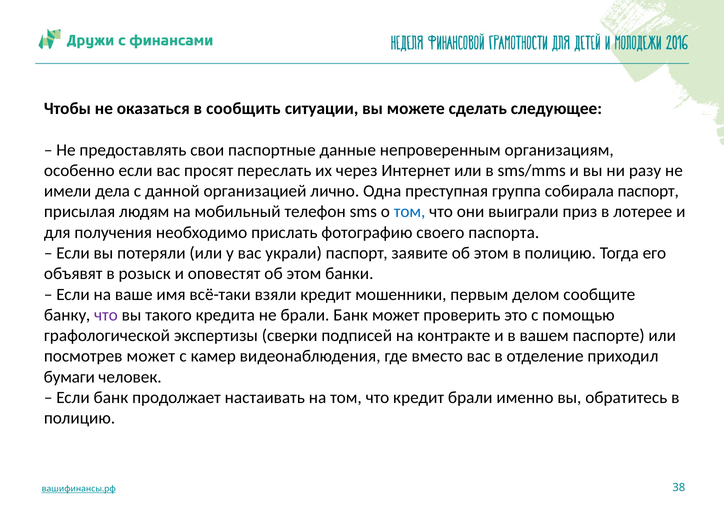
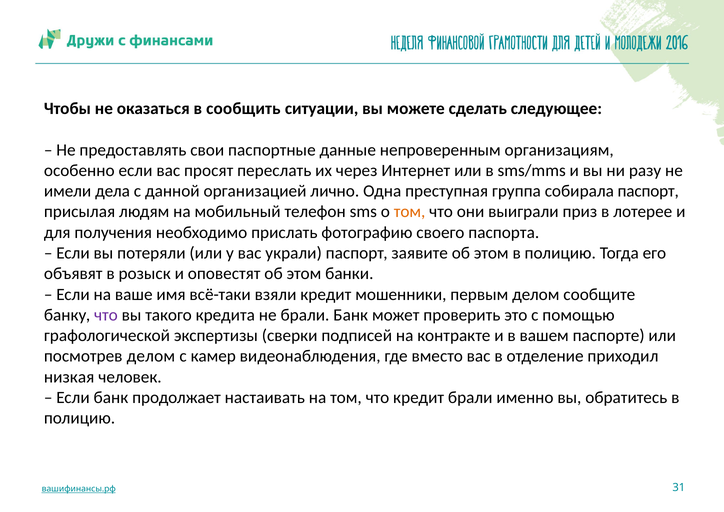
том colour: blue -> orange (410, 212)
посмотрев может: может -> делом (151, 356)
бумаги: бумаги -> низкая (69, 377)
38: 38 -> 31 (679, 488)
